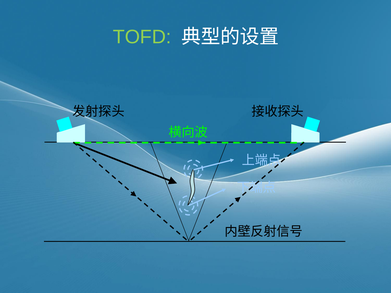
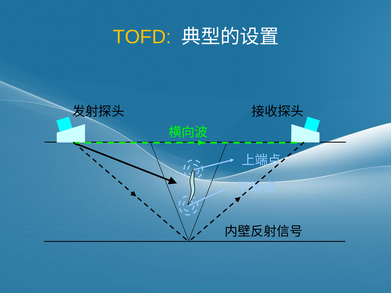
TOFD colour: light green -> yellow (142, 37)
